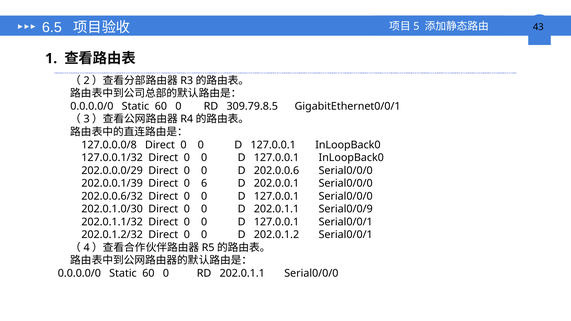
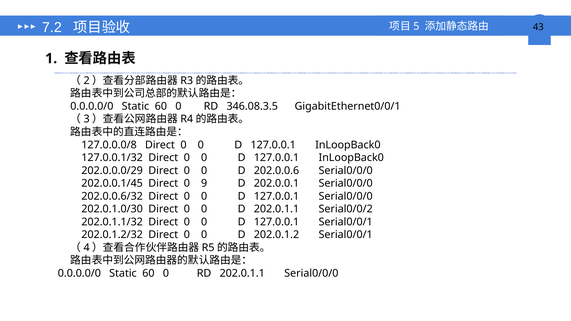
6.5: 6.5 -> 7.2 (52, 27)
309.79.8.5: 309.79.8.5 -> 346.08.3.5 (252, 106)
202.0.0.1/39: 202.0.0.1/39 -> 202.0.0.1/45 (112, 183)
6: 6 -> 9 (204, 183)
Serial0/0/9: Serial0/0/9 -> Serial0/0/2 (346, 209)
